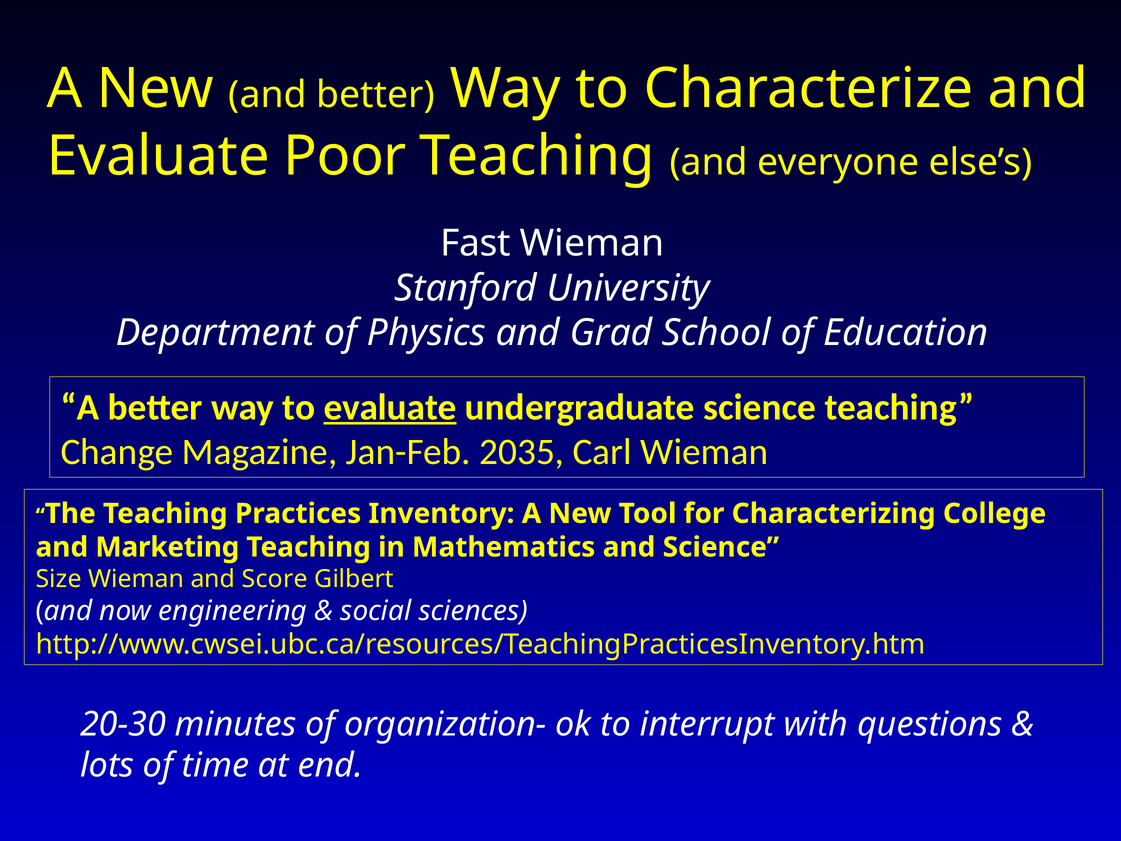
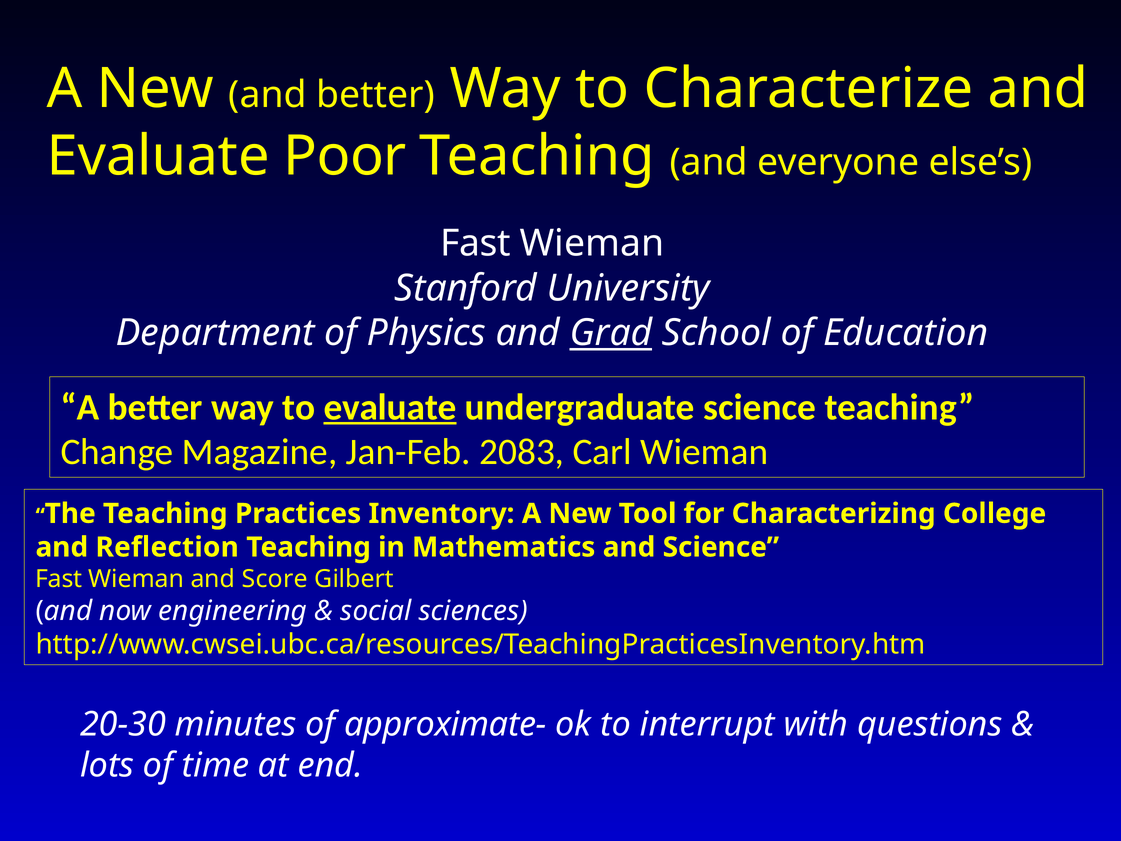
Grad underline: none -> present (611, 333)
2035: 2035 -> 2083 (522, 452)
Marketing: Marketing -> Reflection (167, 547)
Size: Size -> Fast (59, 579)
organization-: organization- -> approximate- (445, 724)
